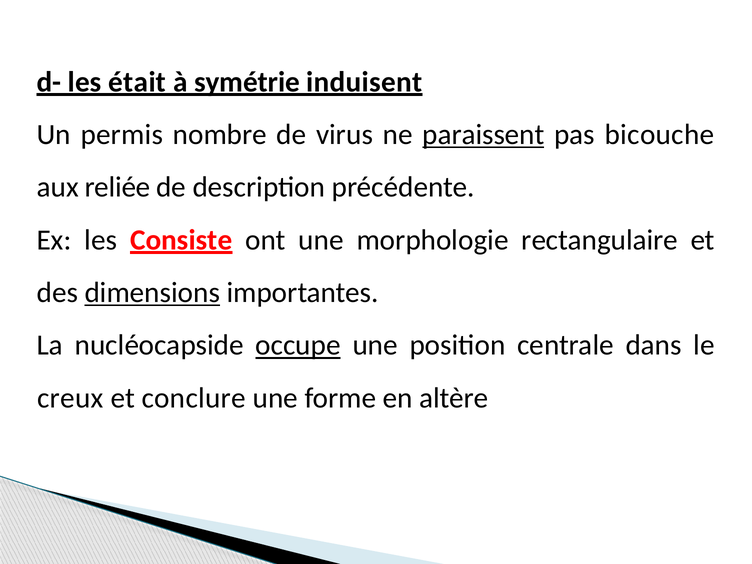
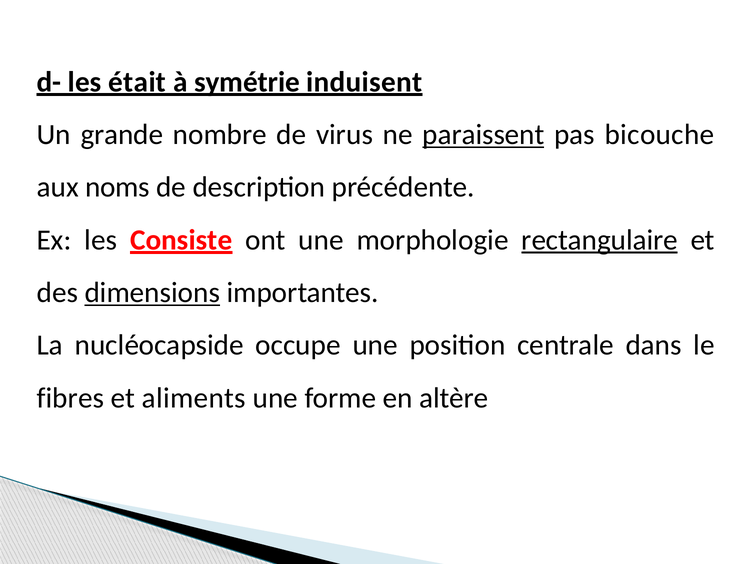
permis: permis -> grande (122, 135)
reliée: reliée -> noms (117, 187)
rectangulaire underline: none -> present (600, 240)
occupe underline: present -> none (298, 345)
creux: creux -> fibres (70, 398)
conclure: conclure -> aliments (194, 398)
